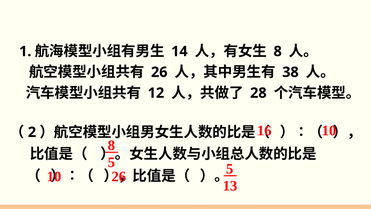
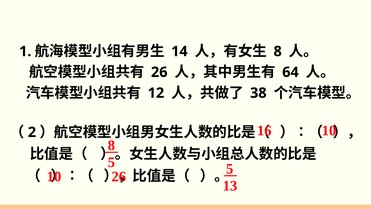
38: 38 -> 64 (290, 72)
28: 28 -> 38 (258, 93)
